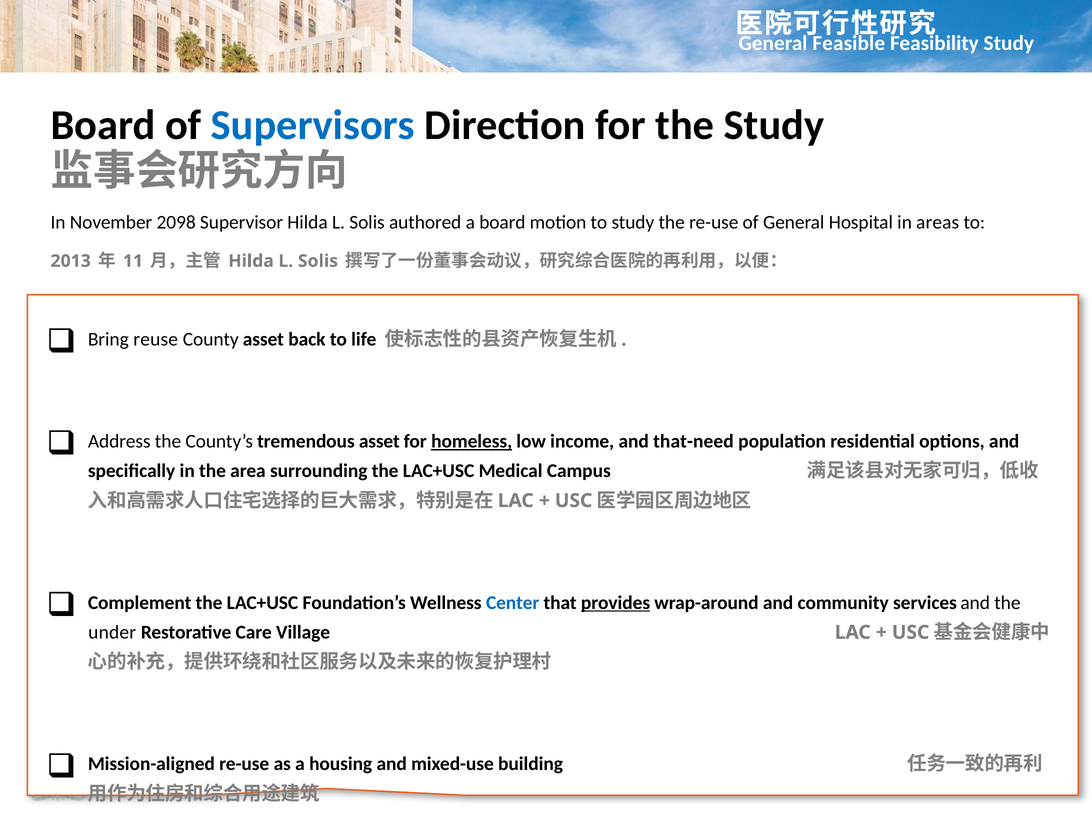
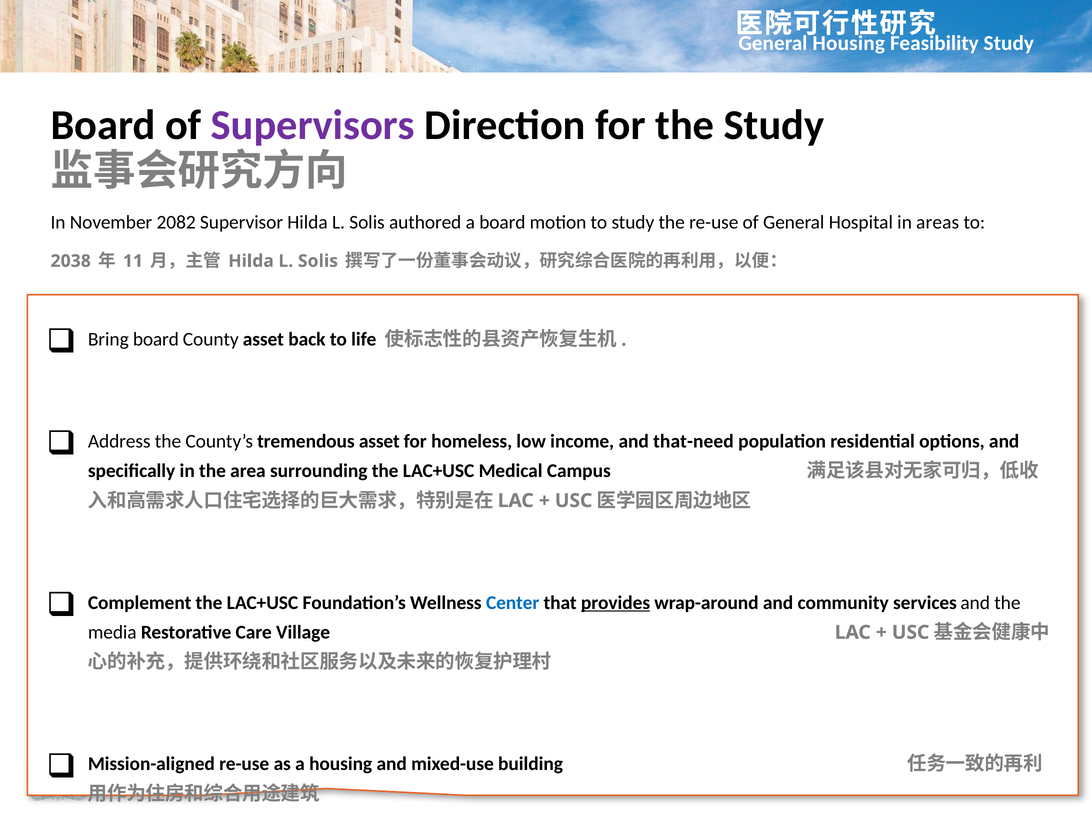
General Feasible: Feasible -> Housing (849, 43)
Supervisors colour: blue -> purple (313, 125)
2098: 2098 -> 2082 (176, 223)
2013: 2013 -> 2038 (71, 261)
Bring reuse: reuse -> board (156, 339)
homeless underline: present -> none (472, 441)
under: under -> media (112, 632)
